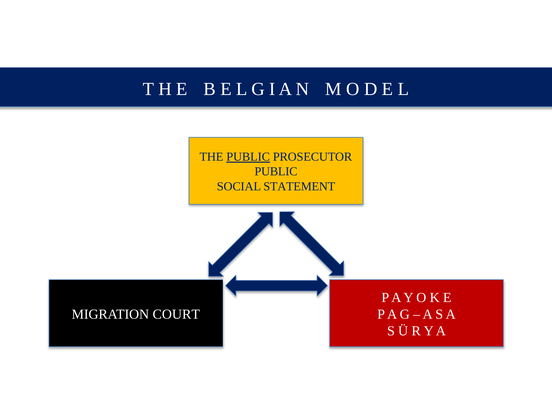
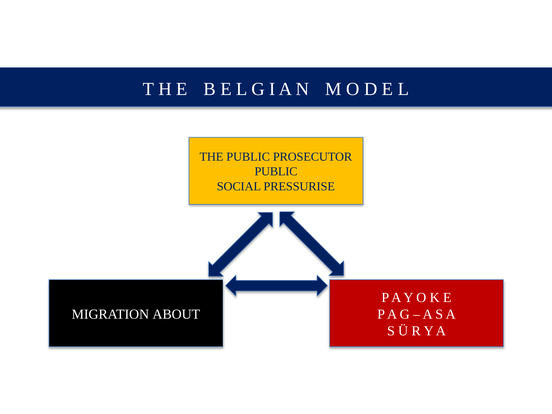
PUBLIC underline: present -> none (248, 157)
STATEMENT: STATEMENT -> PRESSURISE (299, 186)
COURT: COURT -> ABOUT (176, 314)
